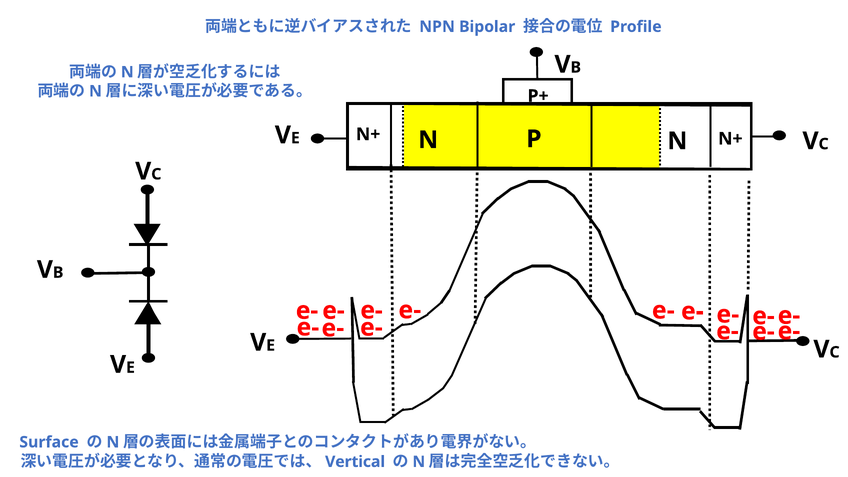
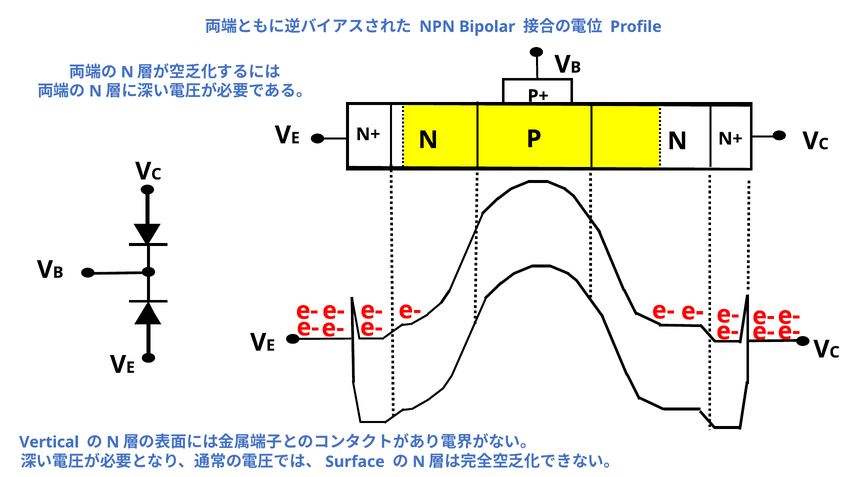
Surface: Surface -> Vertical (49, 442)
Vertical: Vertical -> Surface (355, 462)
